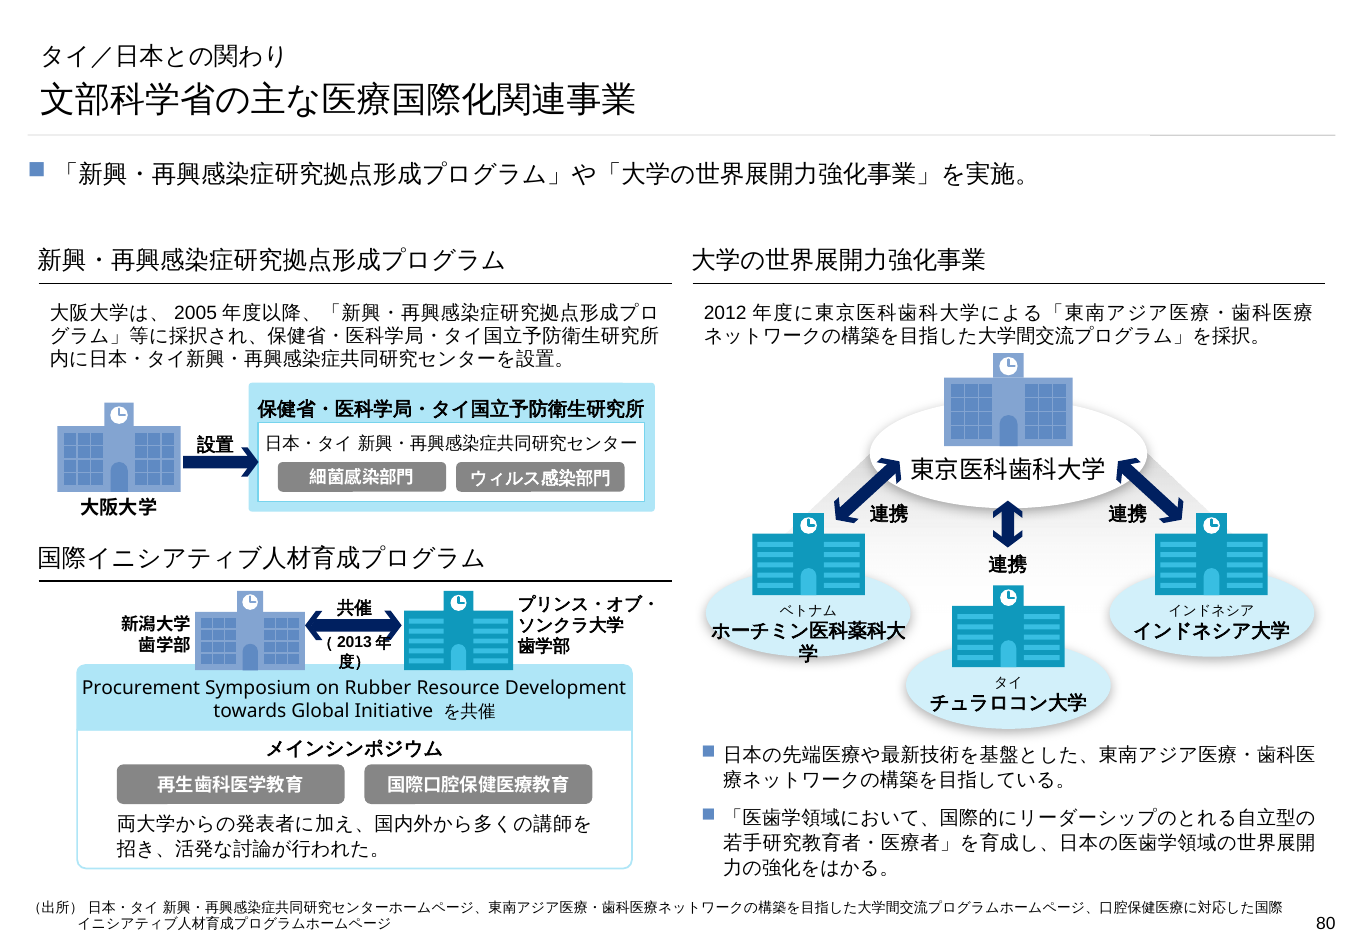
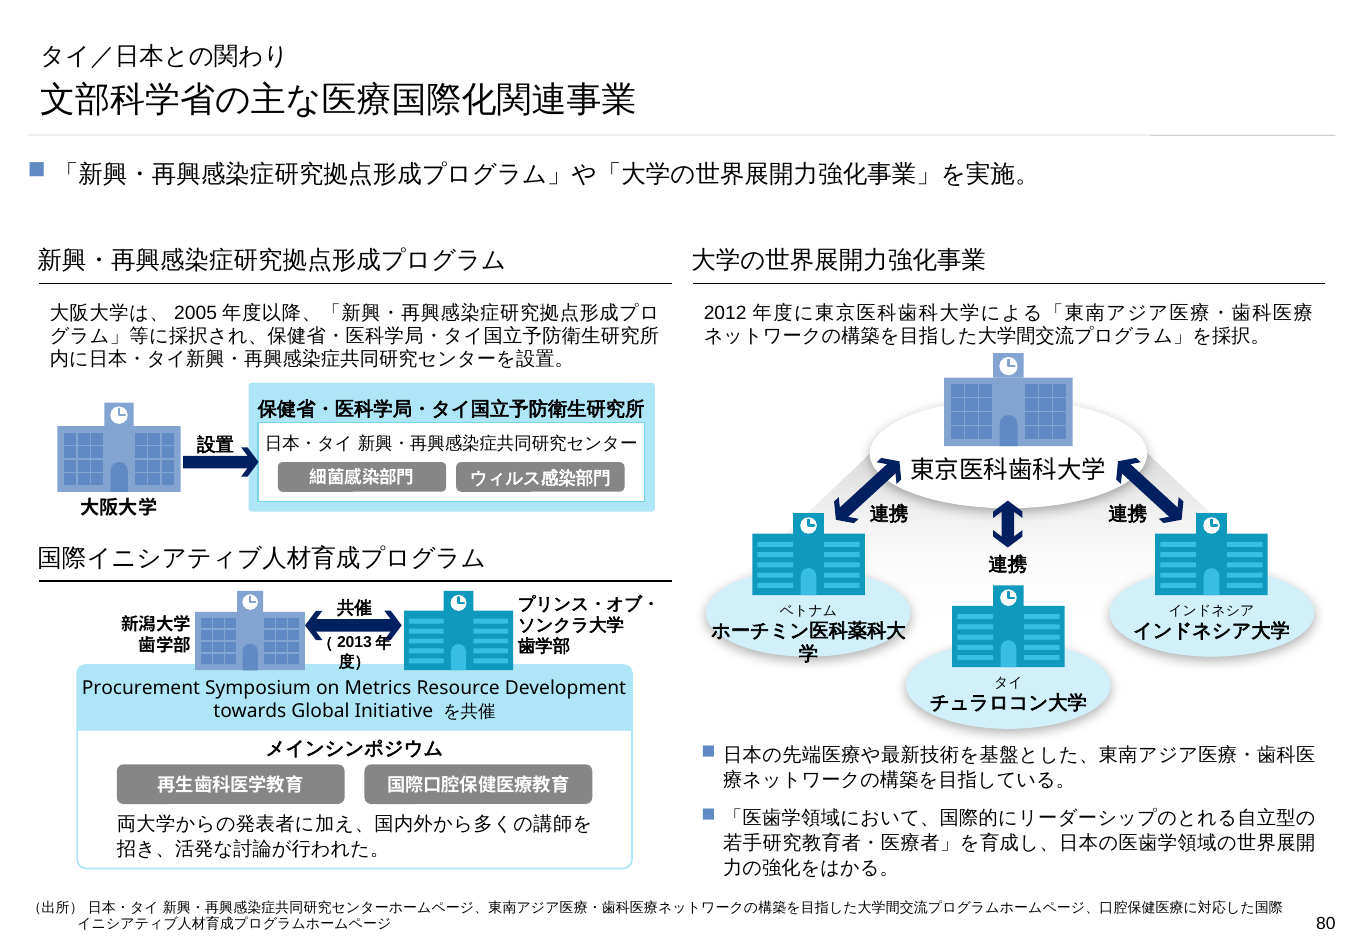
Rubber: Rubber -> Metrics (378, 687)
